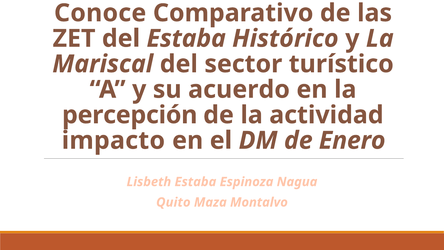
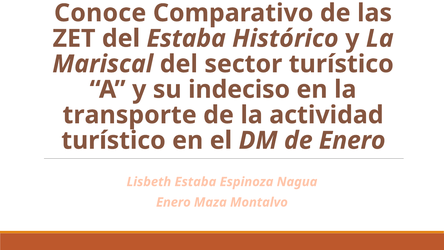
acuerdo: acuerdo -> indeciso (239, 89)
percepción: percepción -> transporte (130, 115)
impacto: impacto -> turístico (114, 140)
Quito: Quito -> Enero (173, 202)
